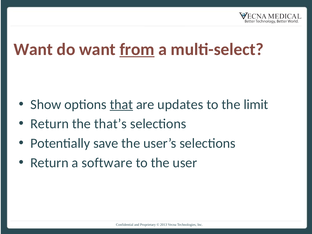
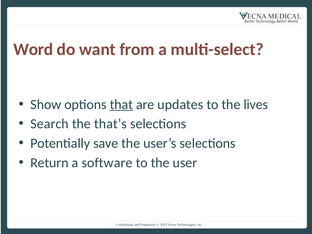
Want: Want -> Word (33, 49)
from underline: present -> none (137, 49)
limit: limit -> lives (256, 104)
Return: Return -> Search (50, 124)
